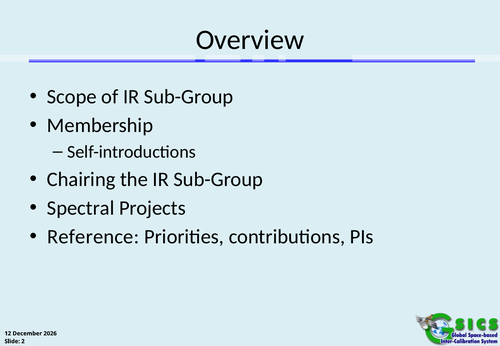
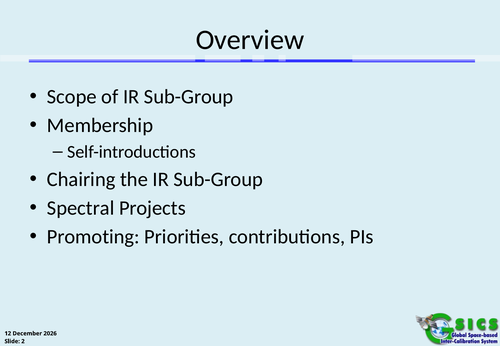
Reference: Reference -> Promoting (93, 237)
